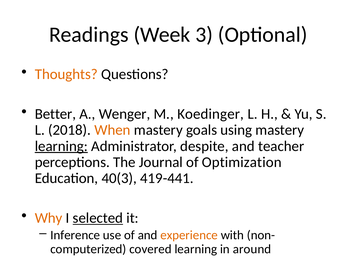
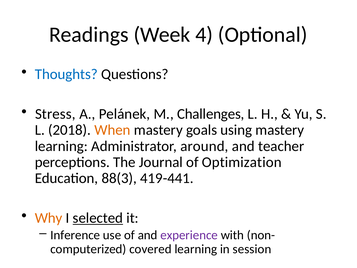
3: 3 -> 4 (204, 35)
Thoughts colour: orange -> blue (66, 74)
Better: Better -> Stress (55, 114)
Wenger: Wenger -> Pelánek (124, 114)
Koedinger: Koedinger -> Challenges (211, 114)
learning underline: present -> none (61, 146)
despite: despite -> around (204, 146)
40(3: 40(3 -> 88(3 (119, 178)
experience colour: orange -> purple (189, 235)
around: around -> session (252, 249)
